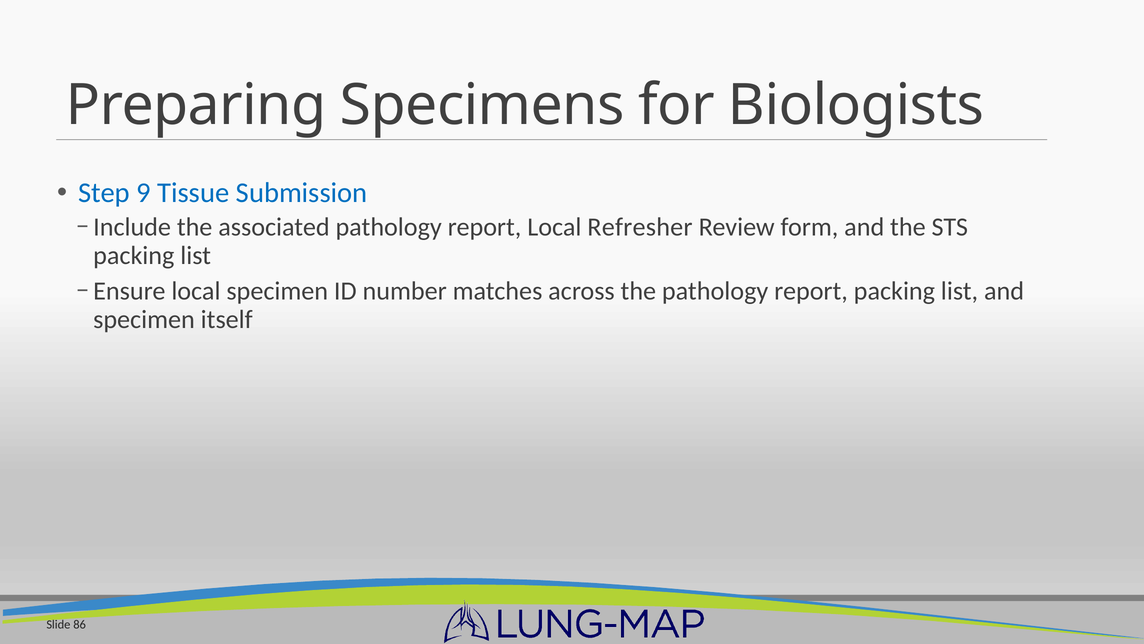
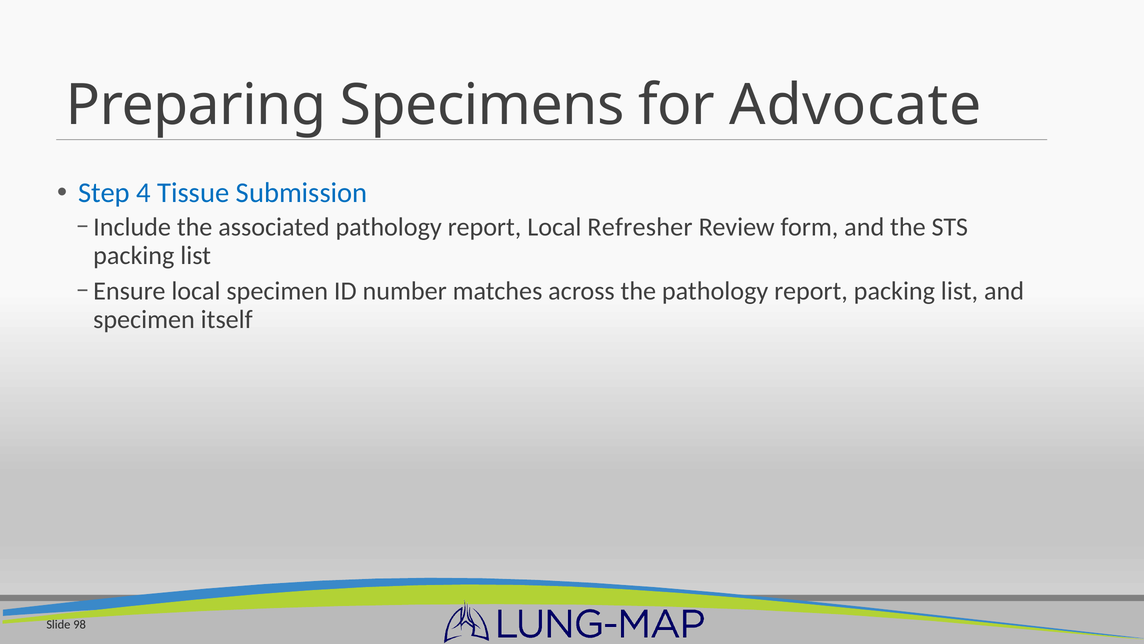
Biologists: Biologists -> Advocate (855, 105)
9: 9 -> 4 (144, 193)
86: 86 -> 98 (80, 624)
